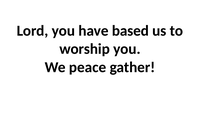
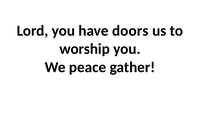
based: based -> doors (130, 31)
